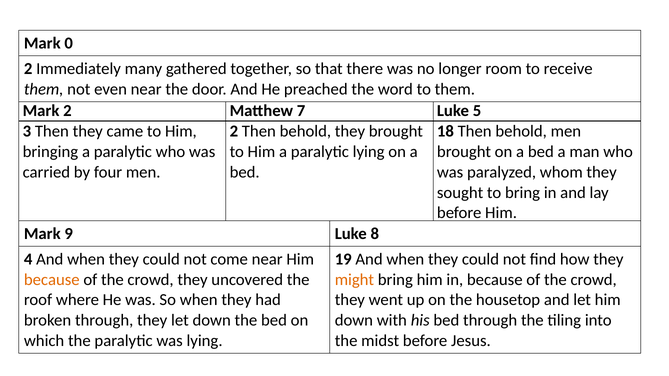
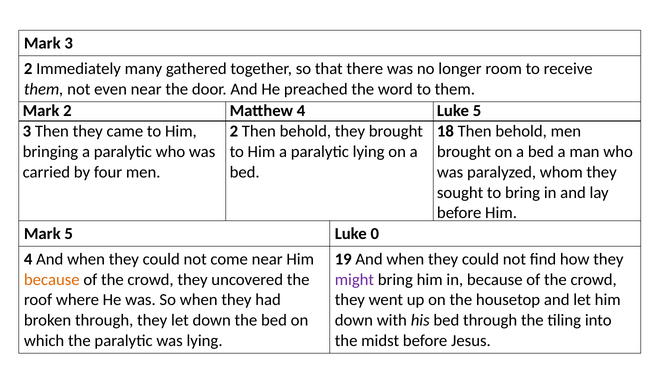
Mark 0: 0 -> 3 (69, 43)
Matthew 7: 7 -> 4 (301, 111)
Mark 9: 9 -> 5 (69, 234)
8: 8 -> 0 (375, 234)
might colour: orange -> purple (354, 280)
